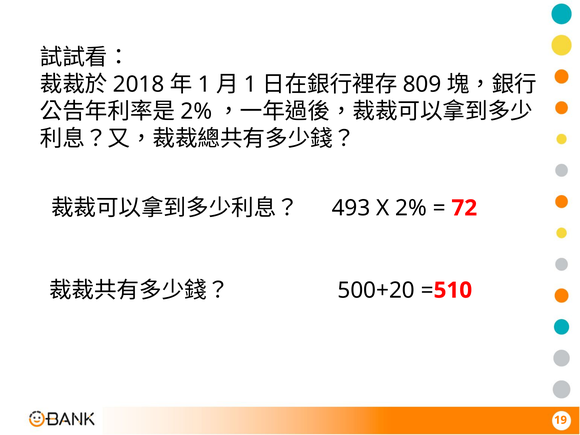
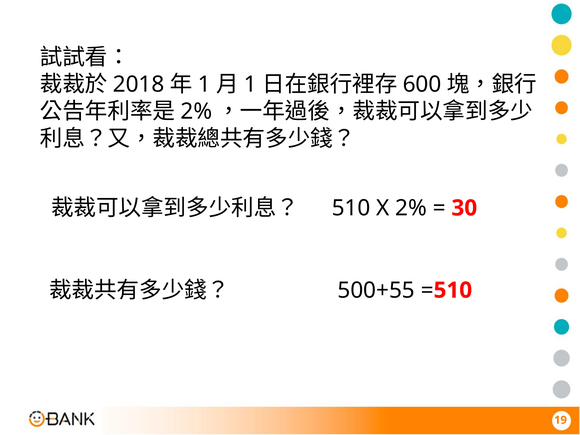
809: 809 -> 600 (422, 84)
493: 493 -> 510 (351, 208)
72: 72 -> 30 (464, 208)
500+20: 500+20 -> 500+55 (376, 290)
